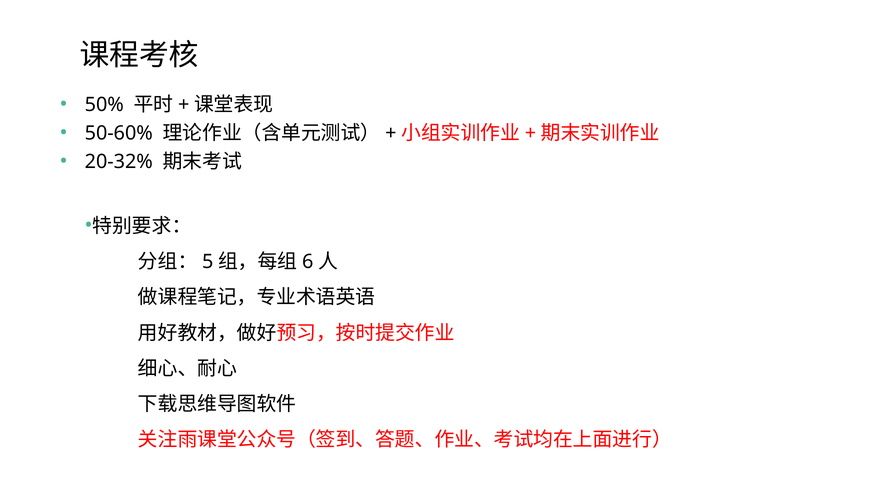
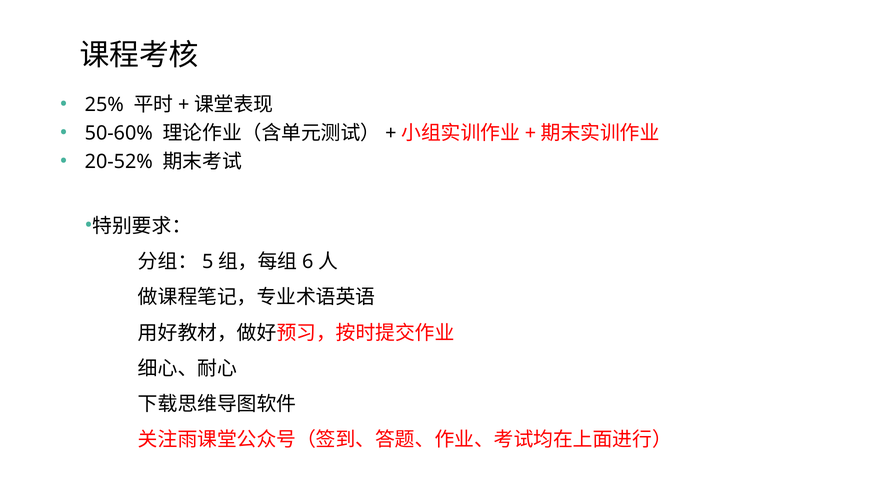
50%: 50% -> 25% (104, 105)
20-32%: 20-32% -> 20-52% (119, 162)
